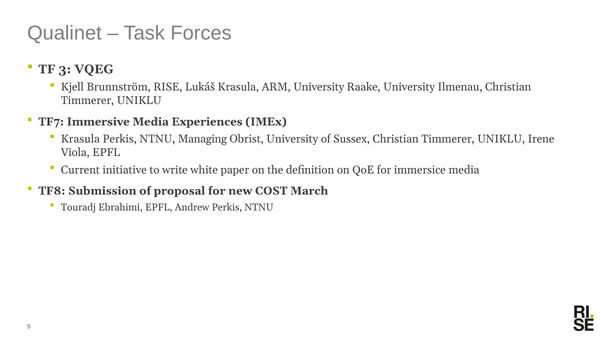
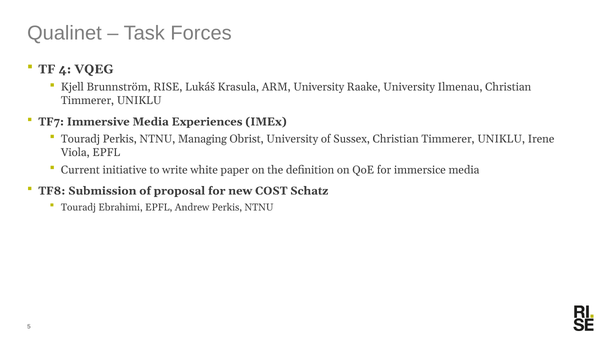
3: 3 -> 4 (65, 69)
Krasula: Krasula -> Touradj (80, 139)
March: March -> Schatz (309, 191)
